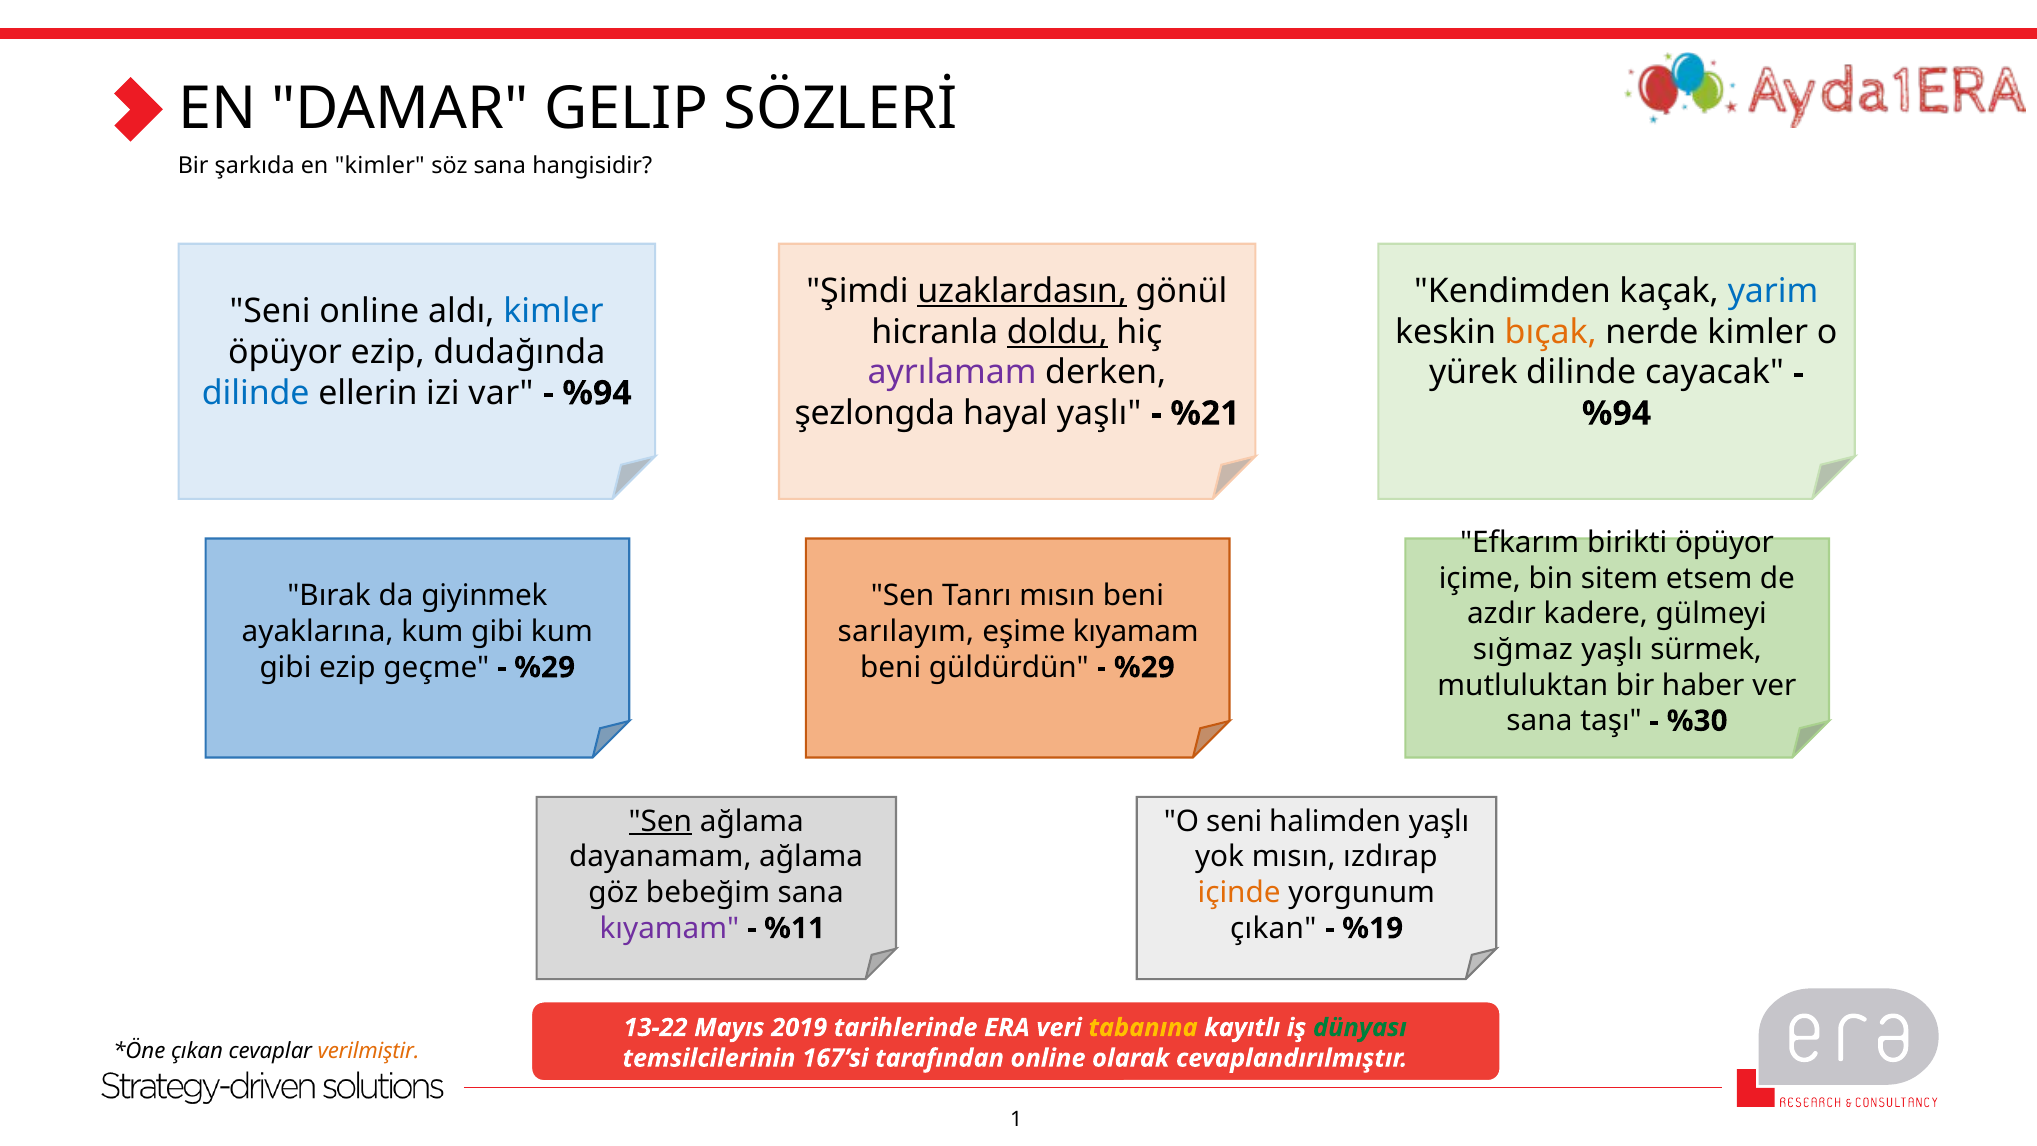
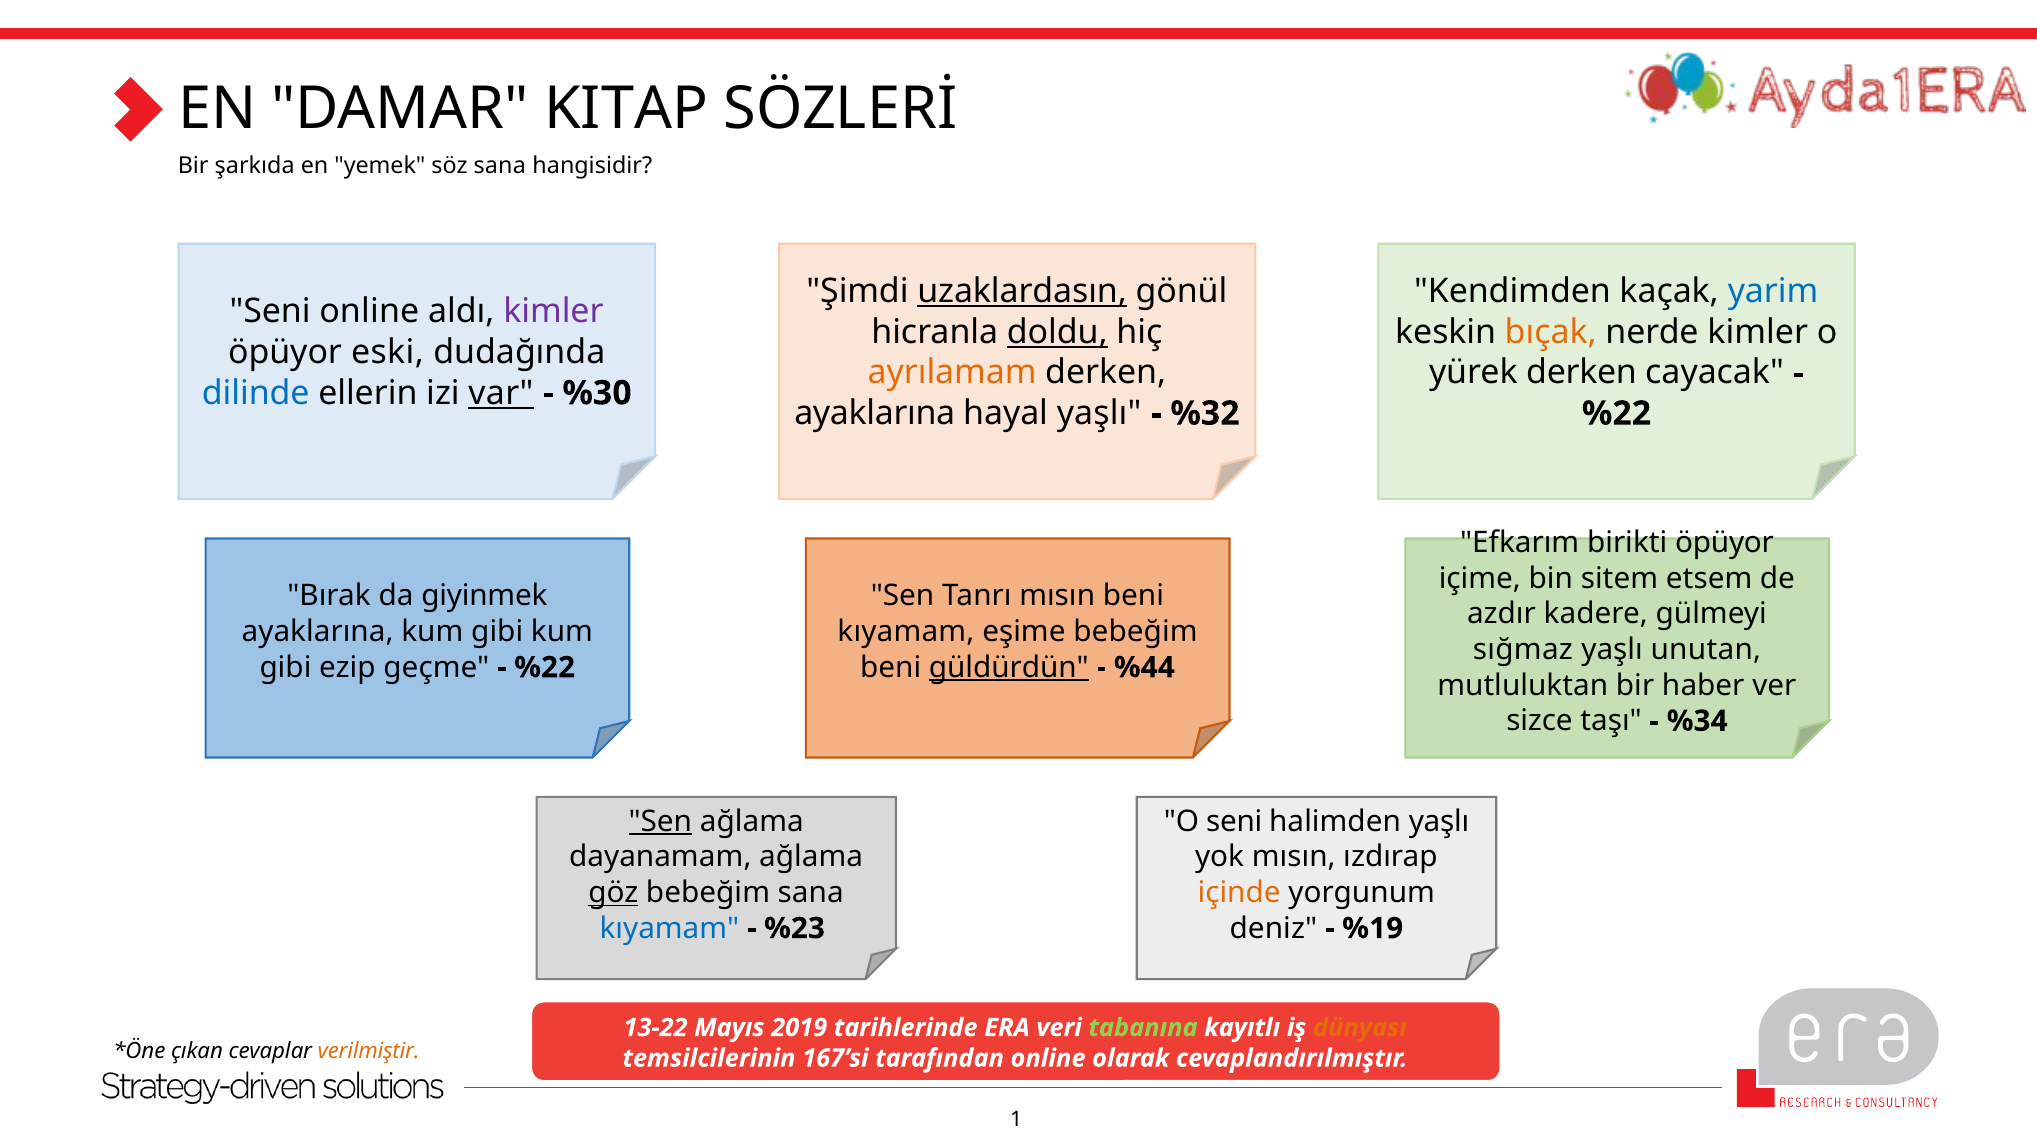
GELIP: GELIP -> KITAP (626, 109)
en kimler: kimler -> yemek (380, 165)
kimler colour: blue -> purple (553, 312)
öpüyor ezip: ezip -> eski (388, 352)
ayrılamam colour: purple -> orange (952, 373)
yürek dilinde: dilinde -> derken (1582, 373)
var underline: none -> present (501, 393)
%94: %94 -> %30 (597, 393)
şezlongda: şezlongda -> ayaklarına (875, 413)
%21: %21 -> %32 (1205, 413)
%94: %94 -> %22 (1617, 413)
sarılayım: sarılayım -> kıyamam (906, 632)
eşime kıyamam: kıyamam -> bebeğim (1135, 632)
sürmek: sürmek -> unutan (1706, 650)
%29: %29 -> %22 (545, 667)
güldürdün underline: none -> present (1009, 667)
%29: %29 -> %44 (1144, 667)
sana: sana -> sizce (1539, 721)
%30: %30 -> %34 (1697, 721)
göz underline: none -> present (613, 893)
kıyamam colour: purple -> blue (669, 928)
%11: %11 -> %23 (795, 928)
çıkan: çıkan -> deniz (1273, 928)
tabanına colour: yellow -> light green (1143, 1028)
dünyası colour: green -> orange (1360, 1028)
